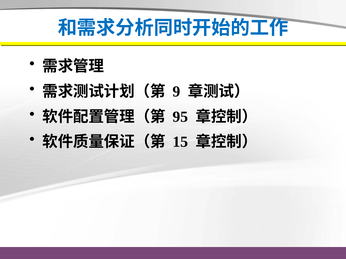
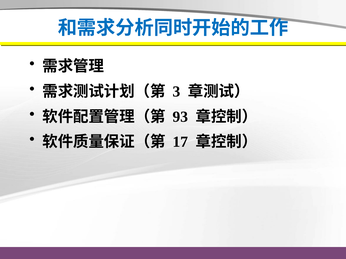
9: 9 -> 3 (177, 92)
95: 95 -> 93 (180, 117)
15: 15 -> 17 (180, 142)
